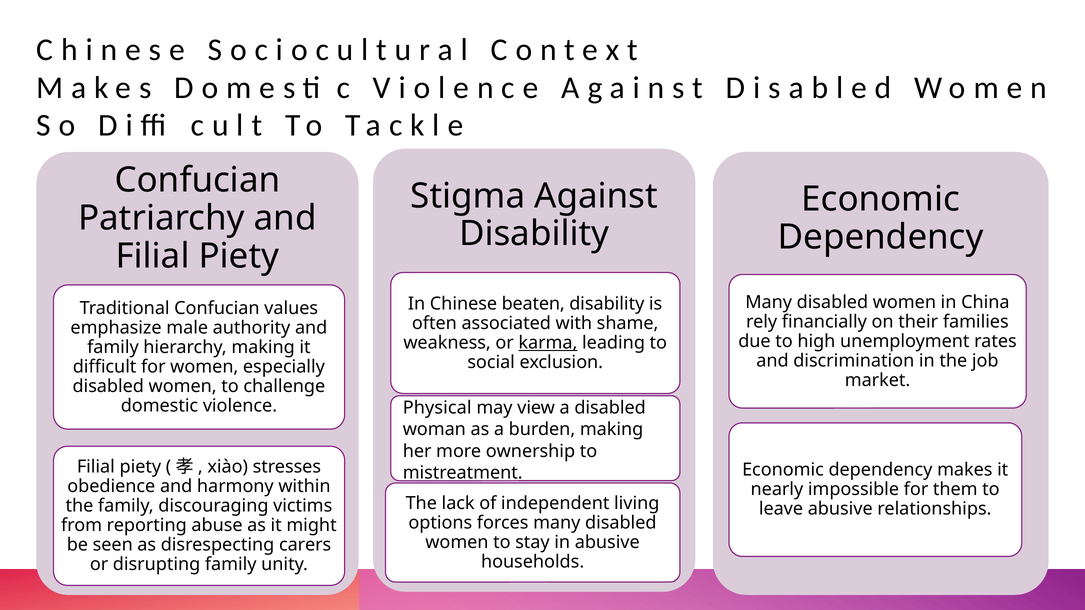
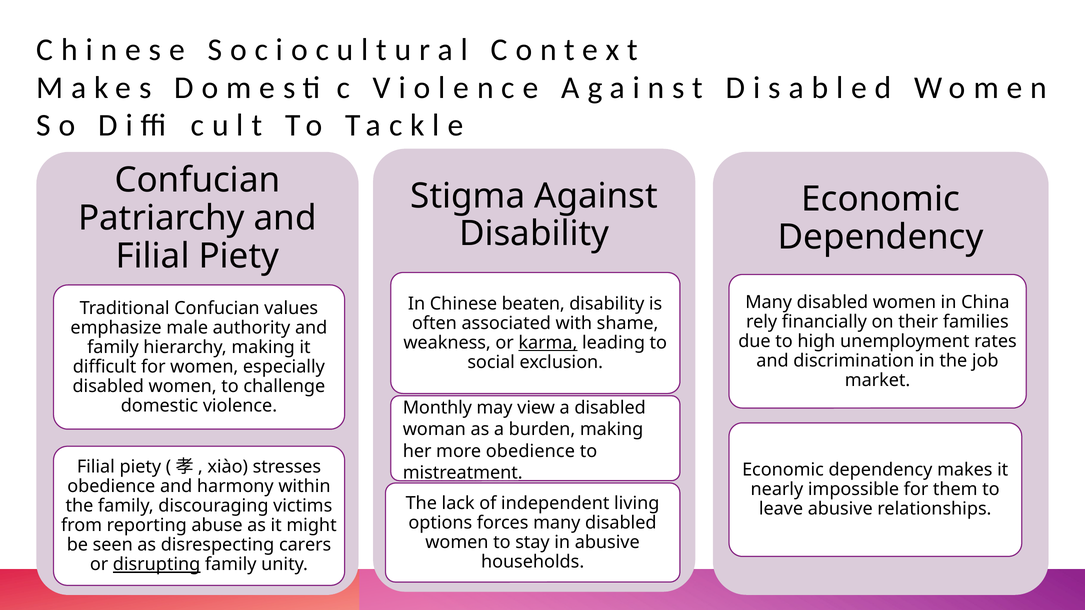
Physical: Physical -> Monthly (437, 408)
more ownership: ownership -> obedience (530, 451)
disrupting underline: none -> present (157, 565)
